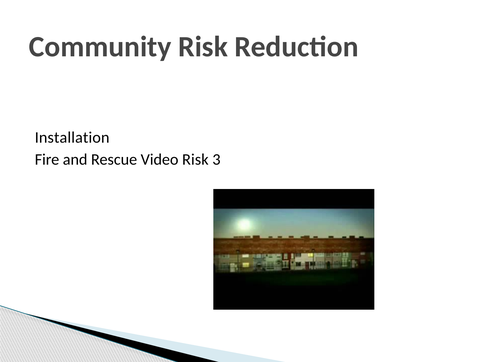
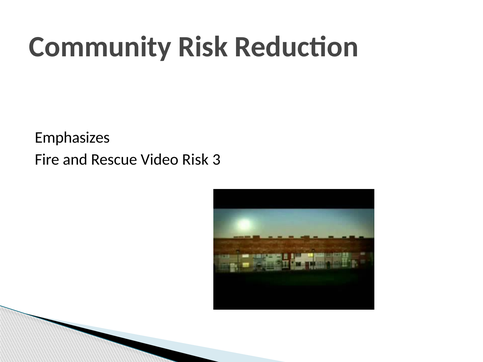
Installation: Installation -> Emphasizes (72, 138)
